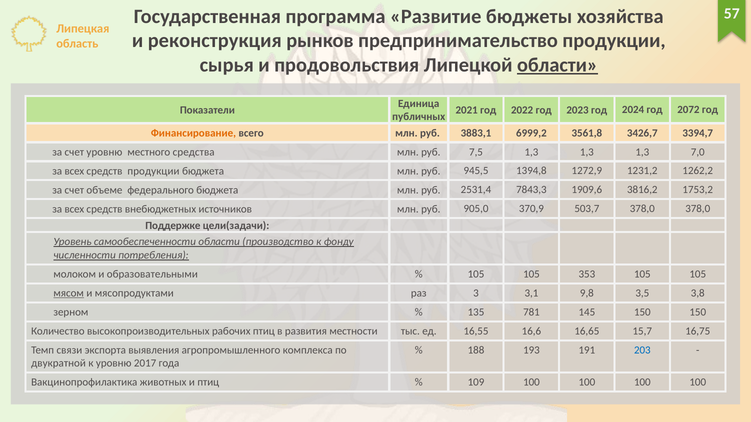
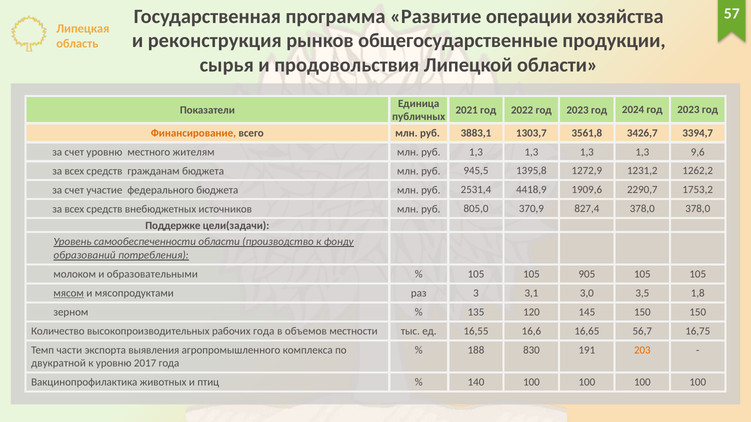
бюджеты: бюджеты -> операции (529, 16)
предпринимательство: предпринимательство -> общегосударственные (458, 41)
области underline: present -> none (558, 65)
2024 год 2072: 2072 -> 2023 (688, 110)
6999,2: 6999,2 -> 1303,7 (531, 133)
средства: средства -> жителям (194, 152)
руб 7,5: 7,5 -> 1,3 (476, 152)
7,0: 7,0 -> 9,6 (698, 152)
средств продукции: продукции -> гражданам (153, 171)
1394,8: 1394,8 -> 1395,8 (531, 171)
объеме: объеме -> участие (104, 190)
7843,3: 7843,3 -> 4418,9 (531, 190)
3816,2: 3816,2 -> 2290,7 (642, 190)
905,0: 905,0 -> 805,0 (476, 209)
503,7: 503,7 -> 827,4 (587, 209)
численности: численности -> образований (85, 255)
353: 353 -> 905 (587, 274)
9,8: 9,8 -> 3,0 (587, 293)
3,8: 3,8 -> 1,8 (698, 293)
781: 781 -> 120 (531, 312)
рабочих птиц: птиц -> года (264, 331)
развития: развития -> объемов (306, 331)
15,7: 15,7 -> 56,7 (642, 331)
связи: связи -> части (69, 350)
193: 193 -> 830 (531, 350)
203 colour: blue -> orange (642, 350)
109: 109 -> 140 (476, 383)
